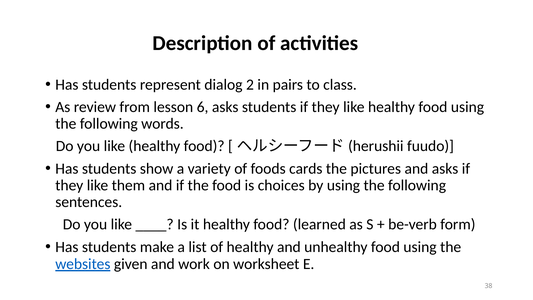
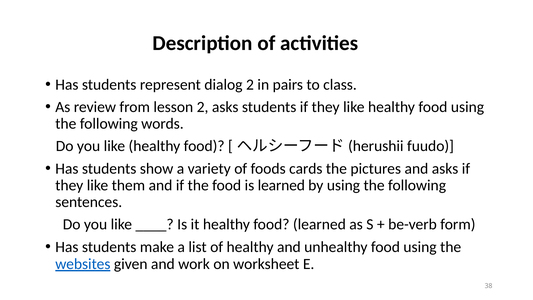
lesson 6: 6 -> 2 (203, 107)
is choices: choices -> learned (281, 185)
